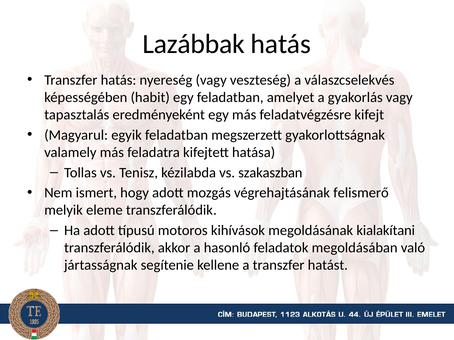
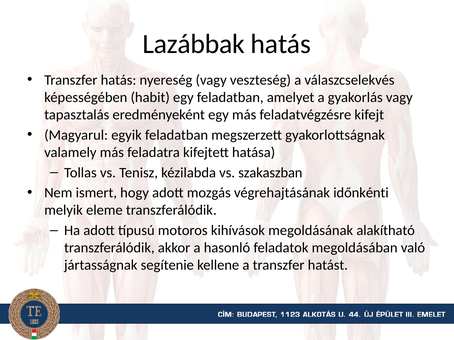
felismerő: felismerő -> időnkénti (361, 193)
kialakítani: kialakítani -> alakítható (386, 231)
